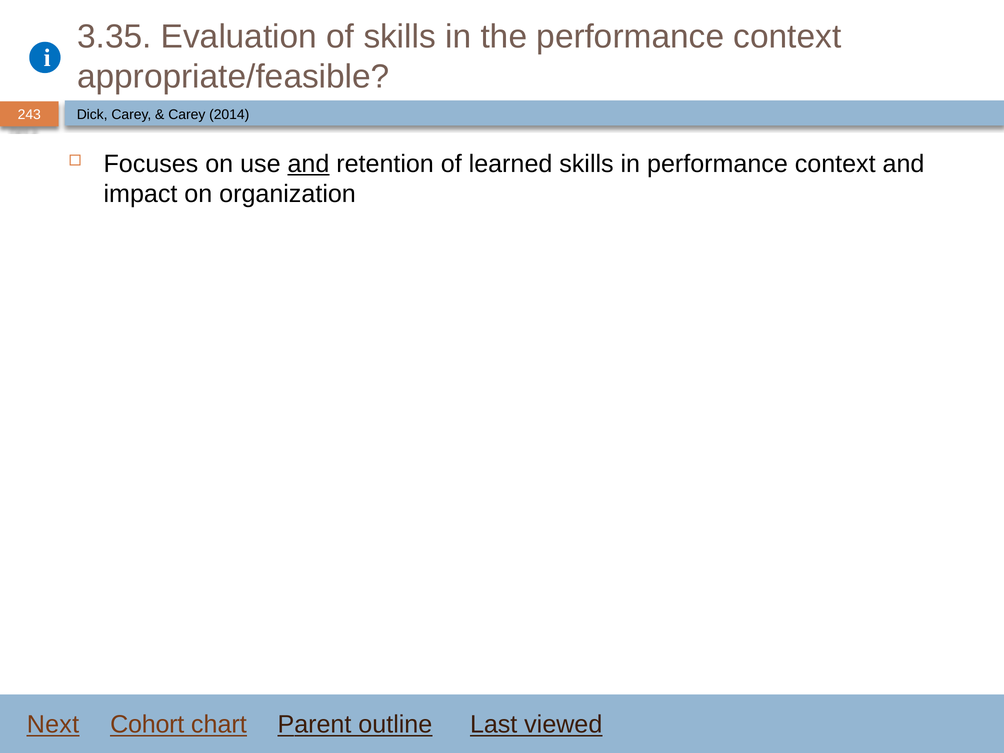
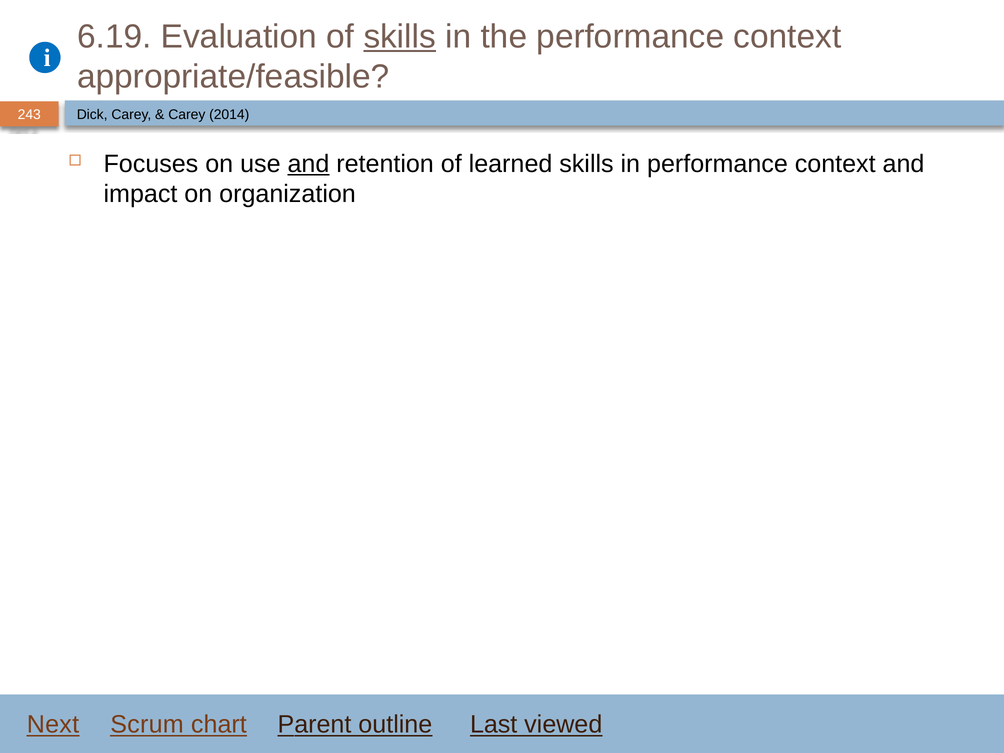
3.35: 3.35 -> 6.19 (114, 37)
skills underline: none -> present (400, 37)
Cohort: Cohort -> Scrum (147, 725)
